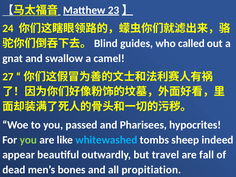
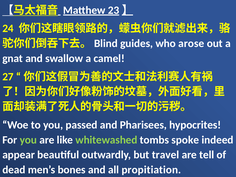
called: called -> arose (191, 43)
whitewashed colour: light blue -> light green (106, 140)
sheep: sheep -> spoke (185, 140)
fall: fall -> tell (207, 155)
